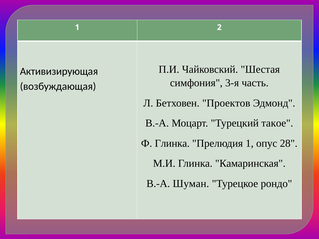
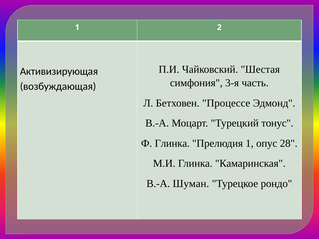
Проектов: Проектов -> Процессе (226, 103)
такое: такое -> тонус (277, 123)
